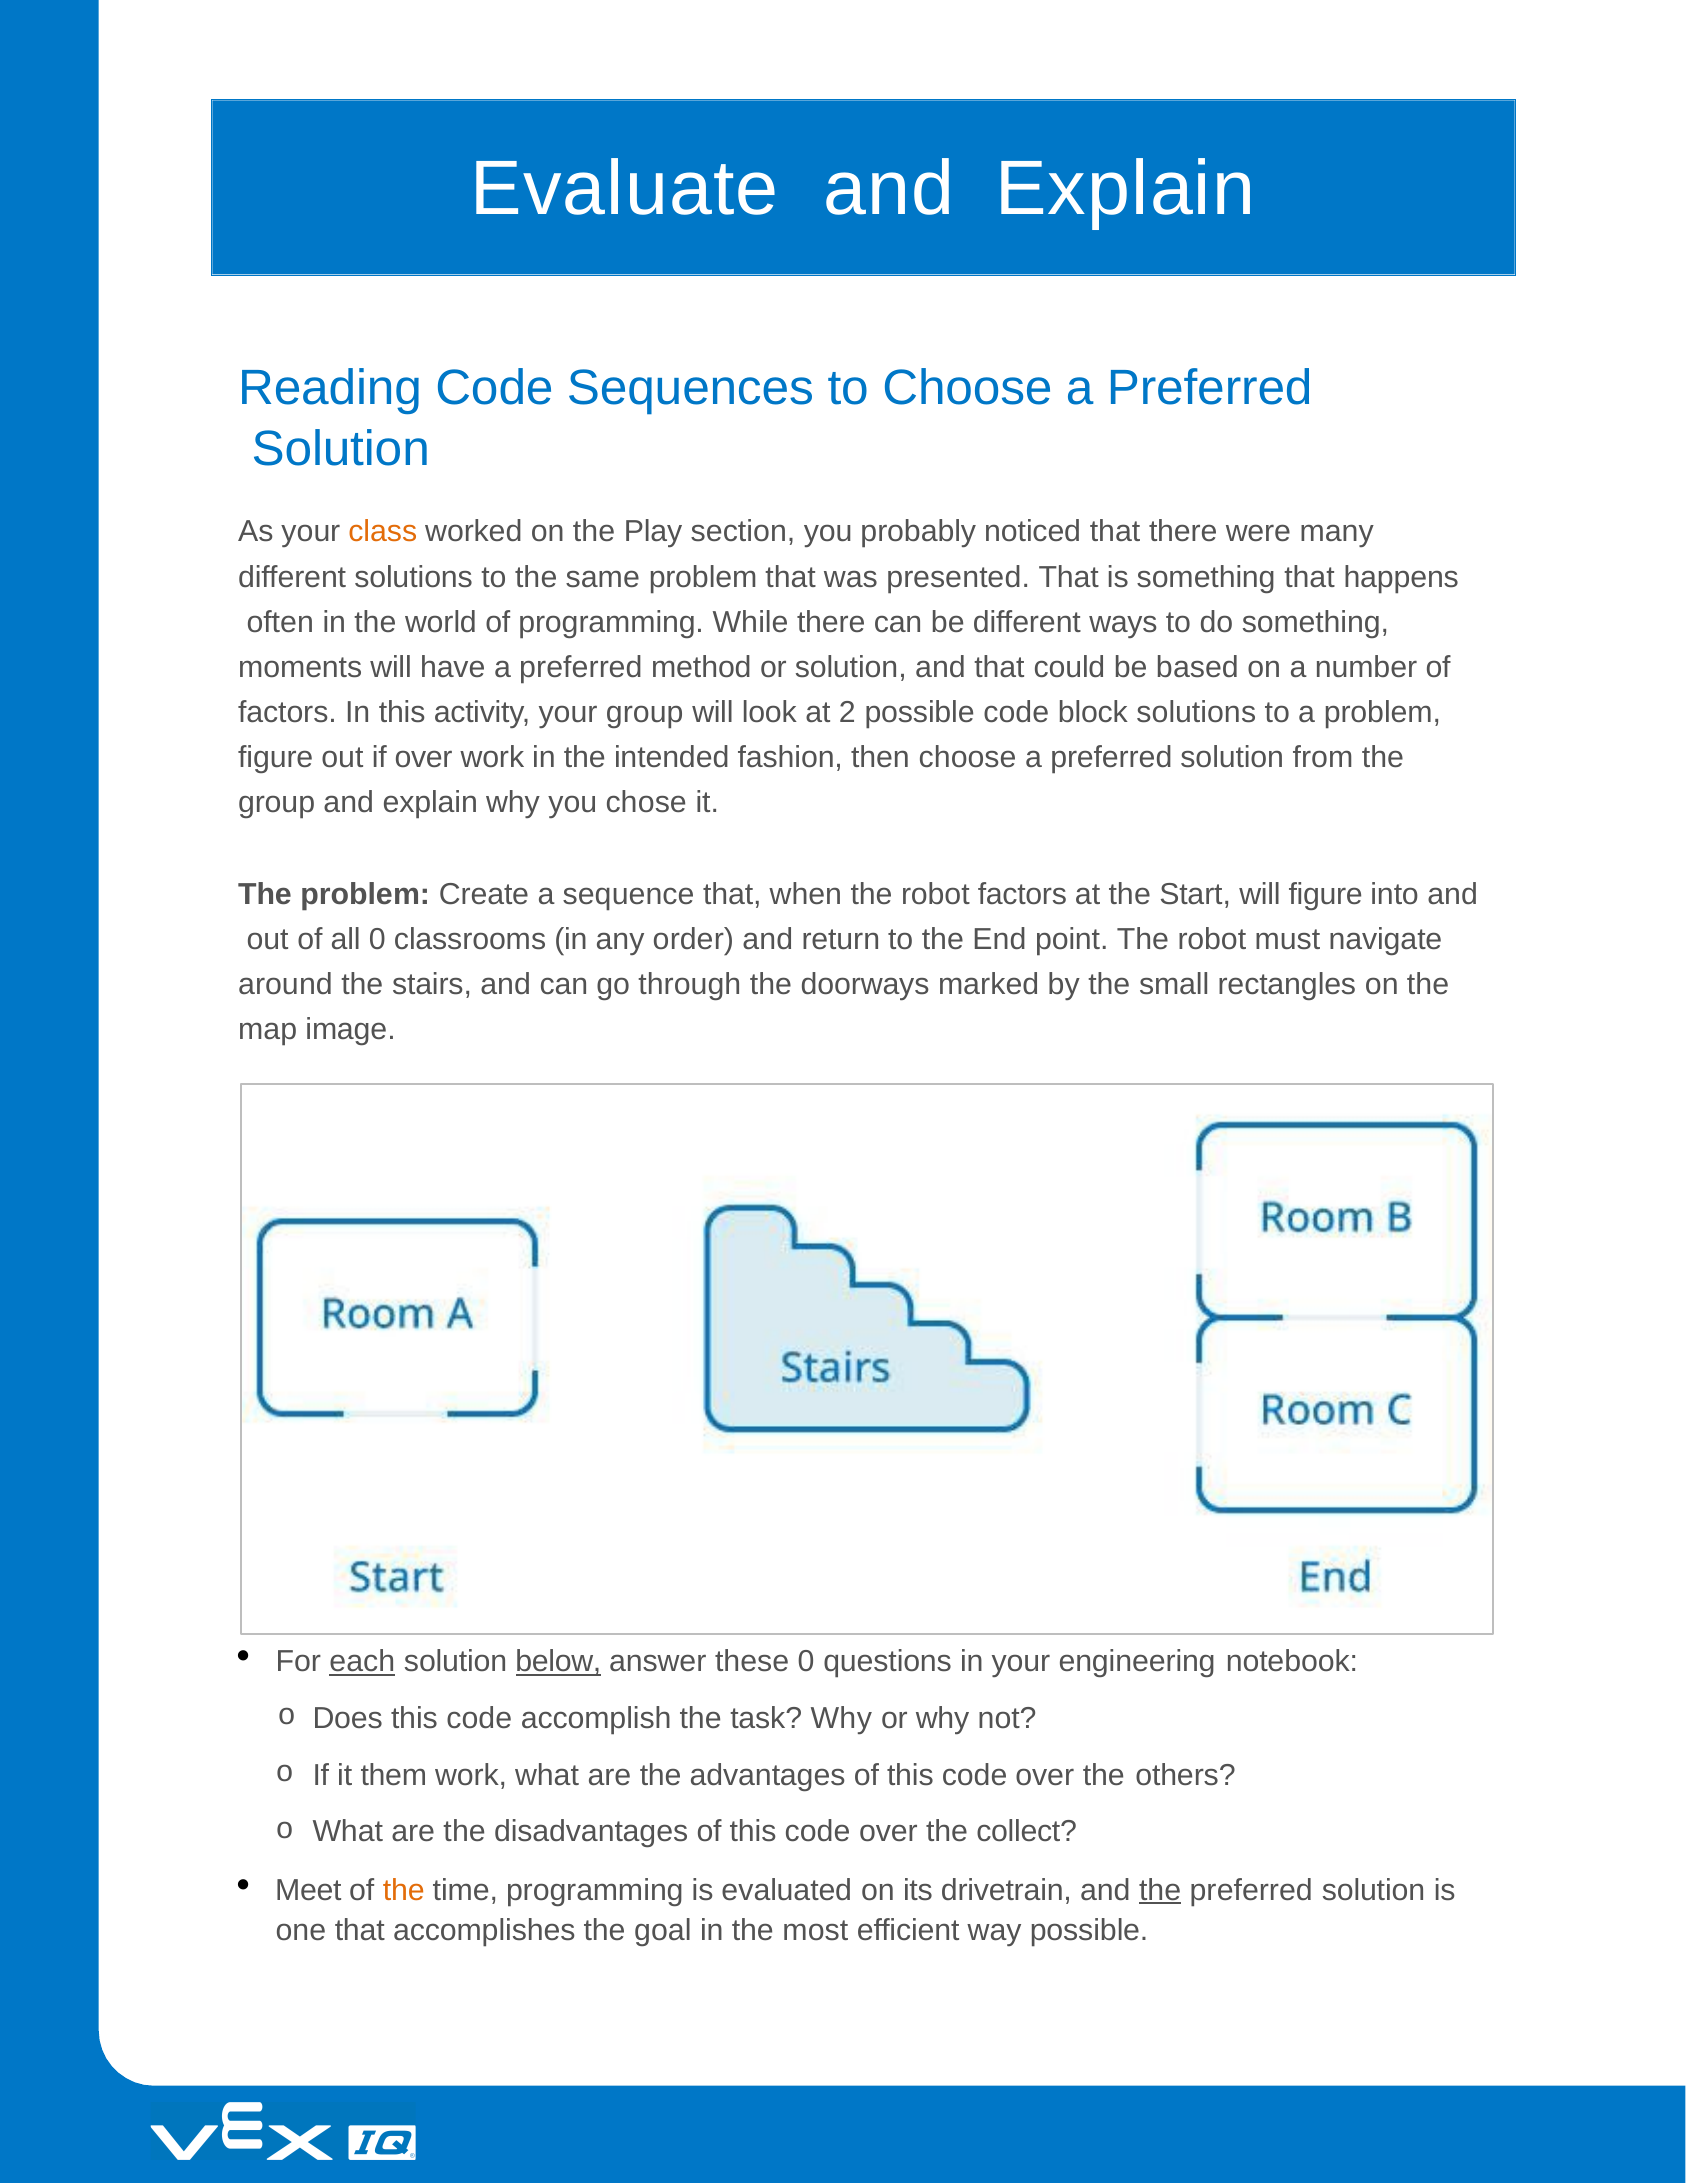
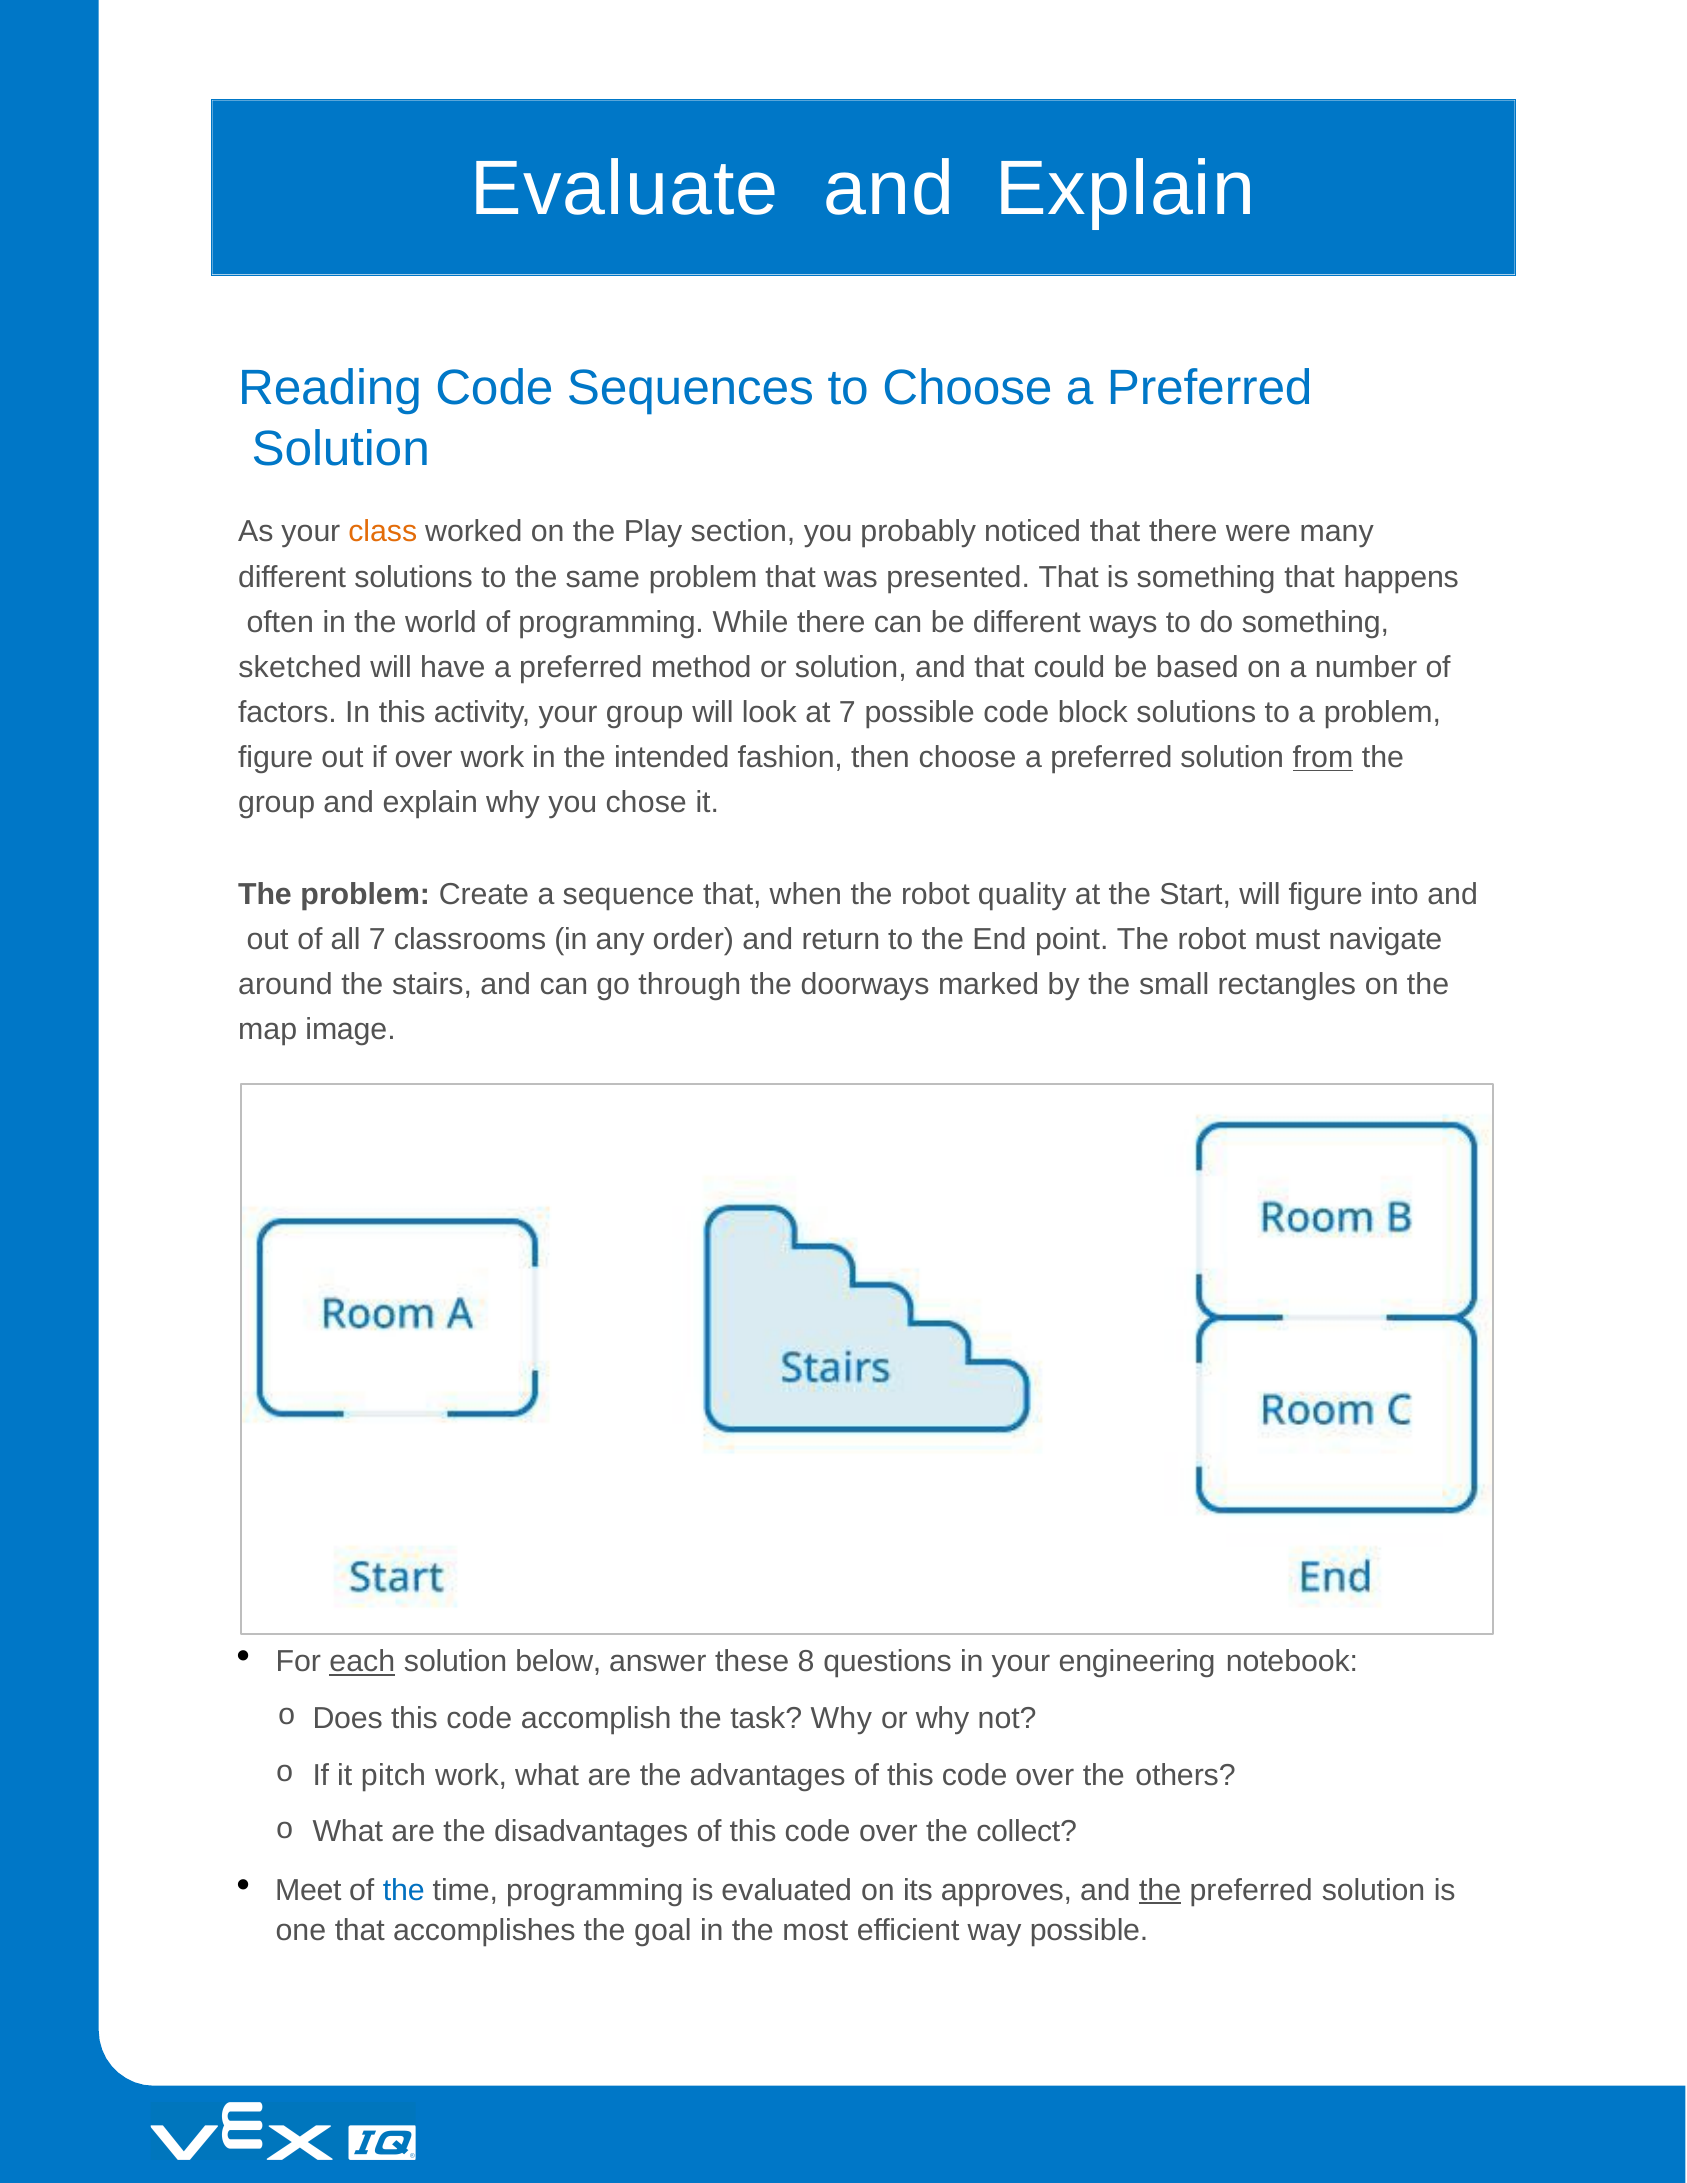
moments: moments -> sketched (300, 667)
at 2: 2 -> 7 (847, 712)
from underline: none -> present (1323, 757)
robot factors: factors -> quality (1022, 895)
all 0: 0 -> 7 (377, 940)
below underline: present -> none (558, 1662)
these 0: 0 -> 8 (806, 1662)
them: them -> pitch (393, 1776)
the colour: orange -> blue (404, 1890)
drivetrain: drivetrain -> approves (1006, 1890)
